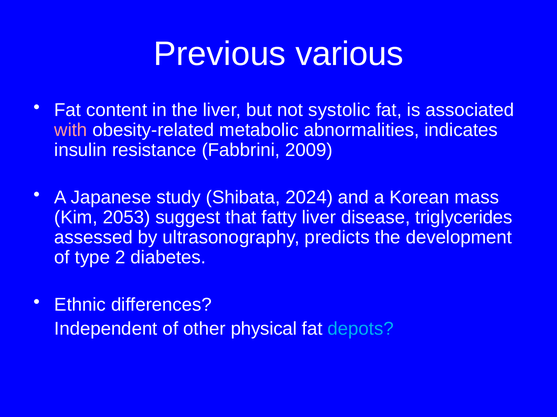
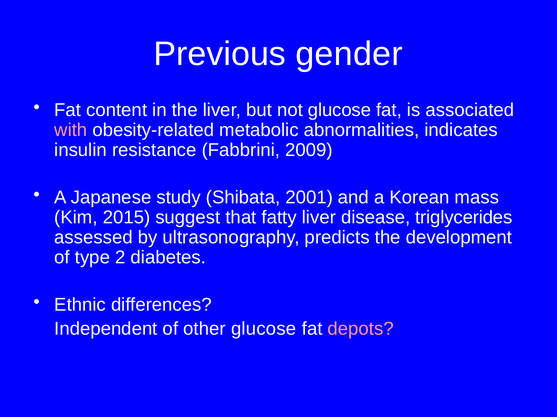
various: various -> gender (349, 54)
not systolic: systolic -> glucose (340, 110)
2024: 2024 -> 2001 (309, 198)
2053: 2053 -> 2015 (127, 218)
other physical: physical -> glucose (264, 329)
depots colour: light blue -> pink (361, 329)
